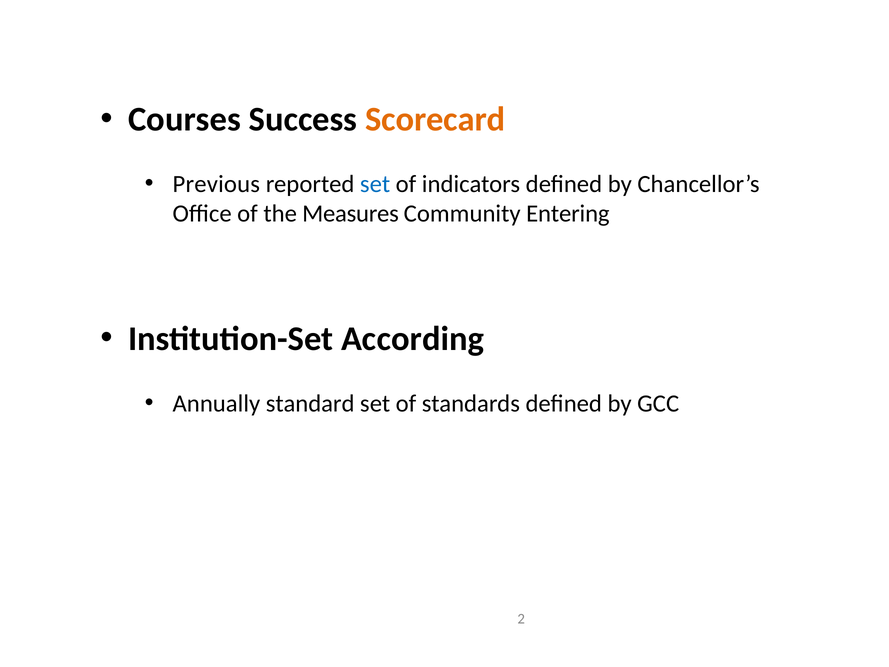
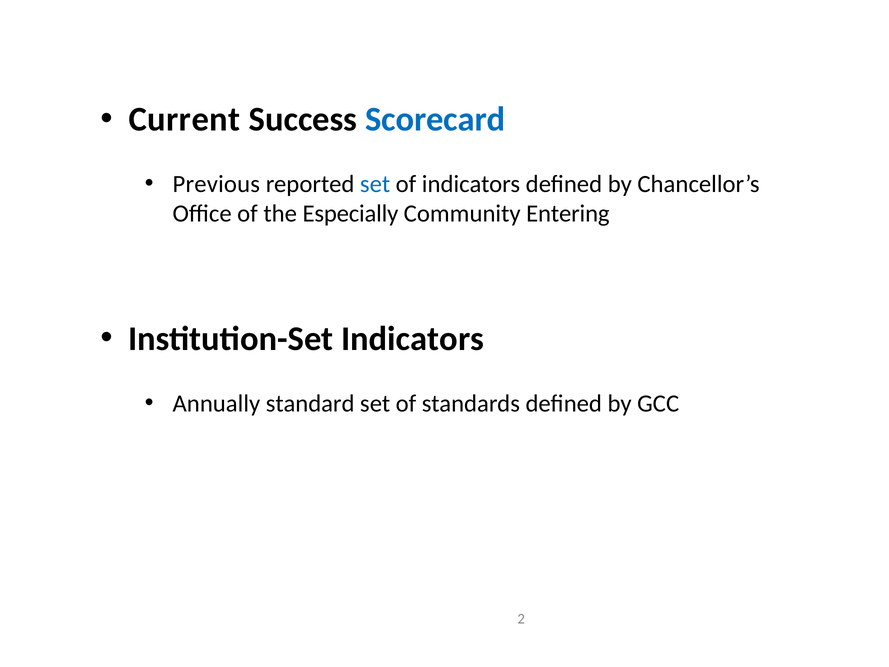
Courses: Courses -> Current (184, 119)
Scorecard colour: orange -> blue (435, 119)
Measures: Measures -> Especially (350, 214)
Institution-Set According: According -> Indicators (413, 339)
